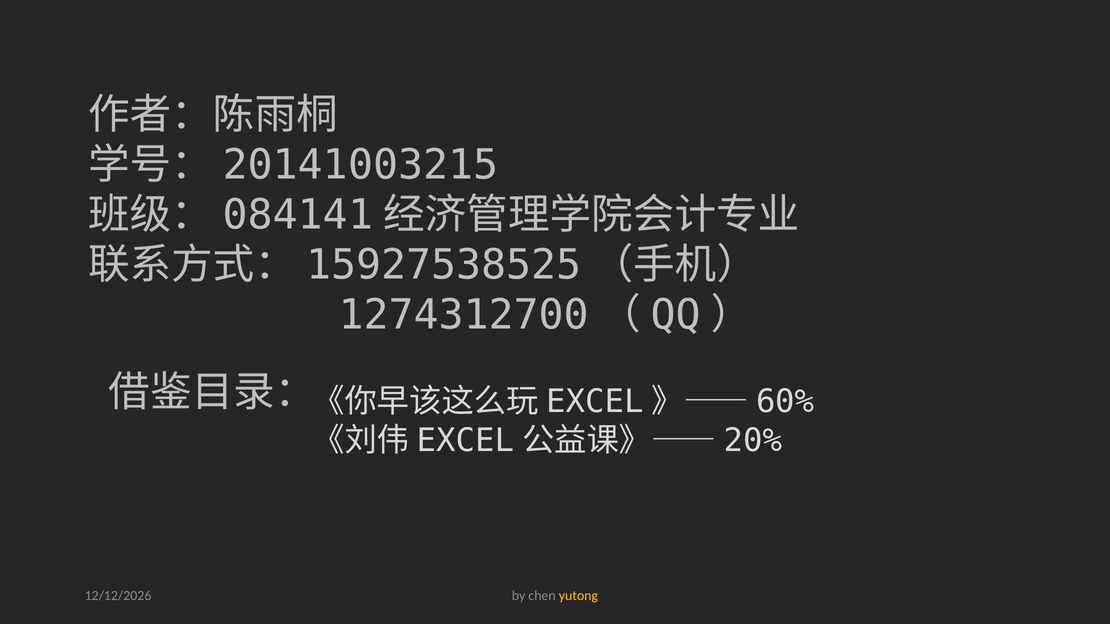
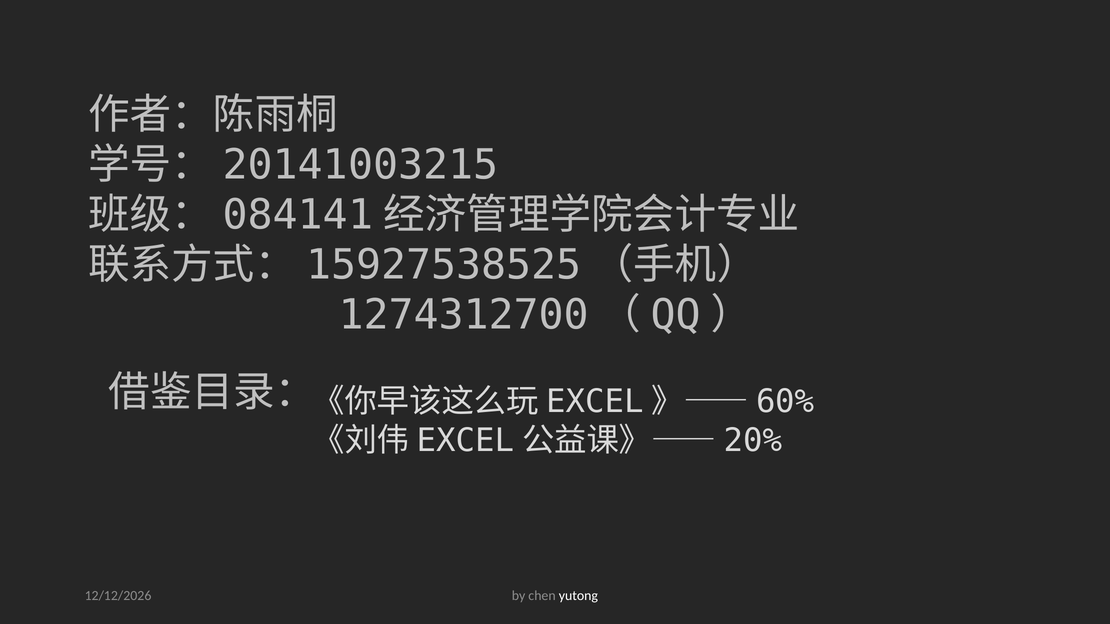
yutong colour: yellow -> white (578, 596)
